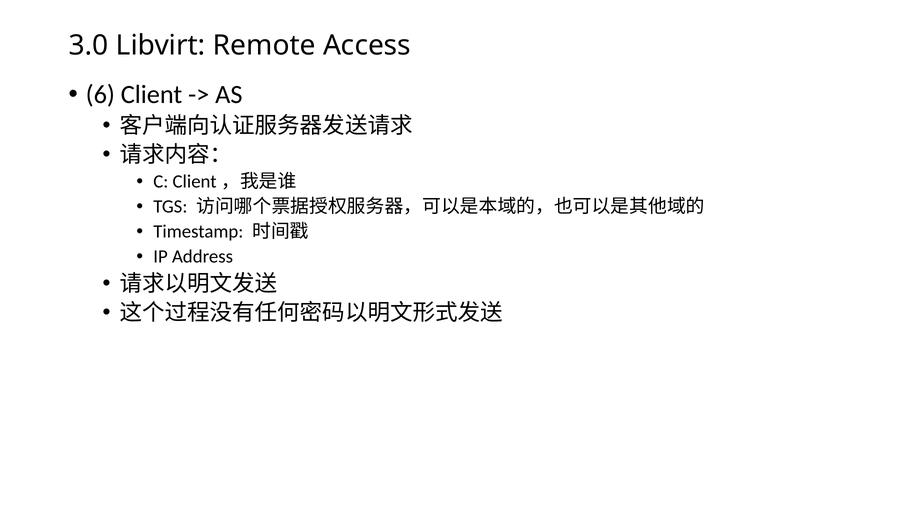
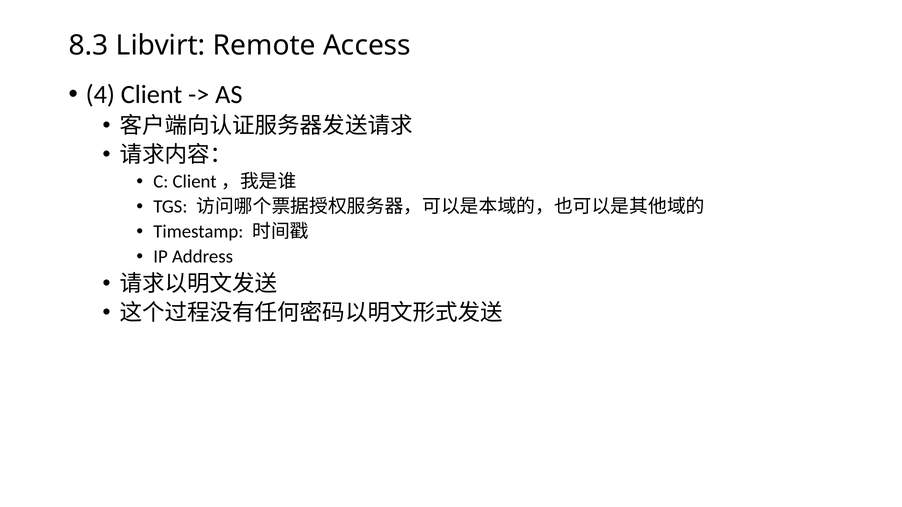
3.0: 3.0 -> 8.3 (89, 45)
6: 6 -> 4 (100, 95)
